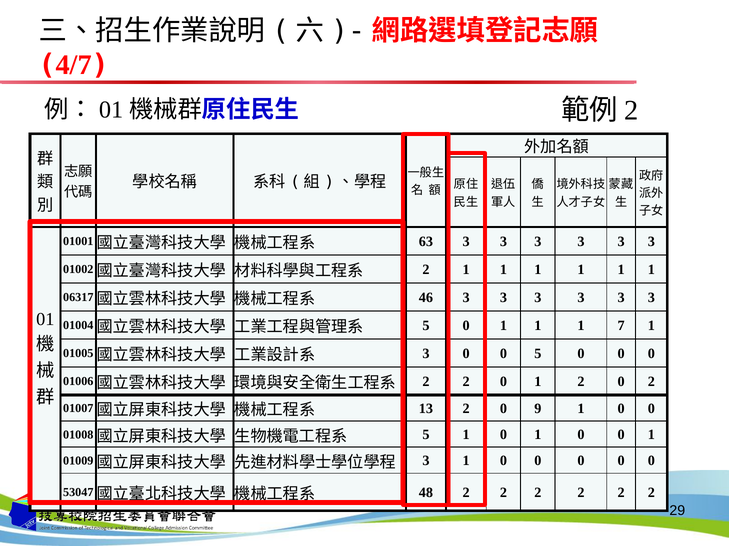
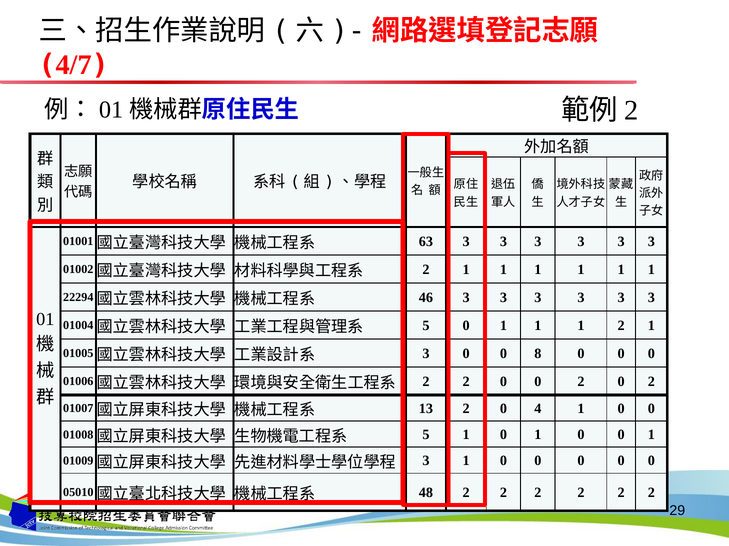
06317: 06317 -> 22294 (78, 298)
1 7: 7 -> 2 (621, 326)
0 5: 5 -> 8 (538, 354)
2 0 1: 1 -> 0 (538, 382)
9: 9 -> 4 (538, 409)
53047: 53047 -> 05010 (78, 493)
